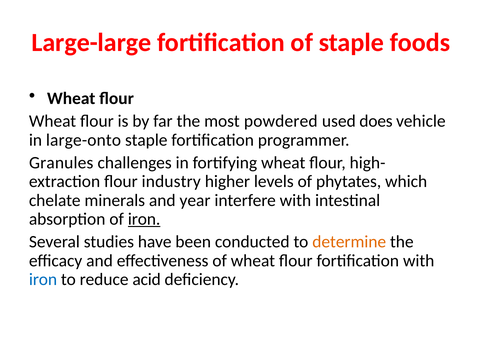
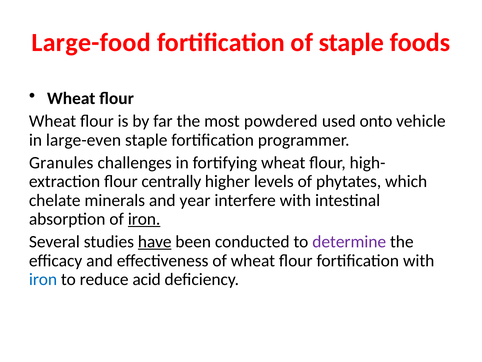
Large-large: Large-large -> Large-food (91, 42)
does: does -> onto (376, 121)
large-onto: large-onto -> large-even (84, 140)
industry: industry -> centrally (171, 181)
have underline: none -> present (155, 241)
determine colour: orange -> purple (349, 241)
